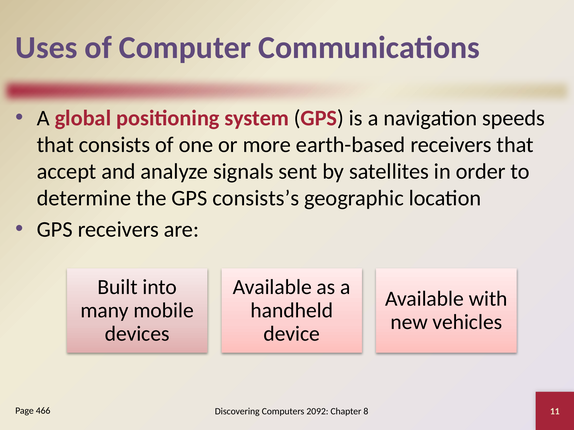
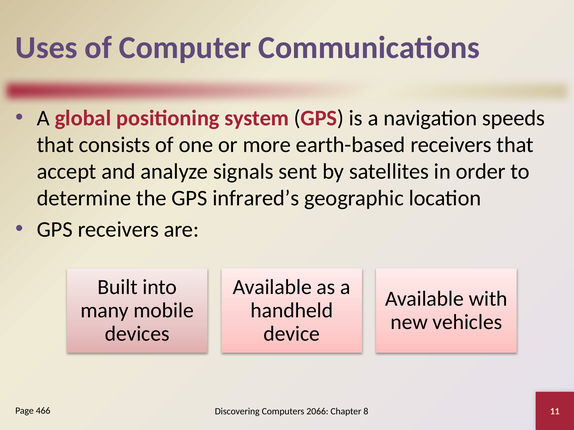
consists’s: consists’s -> infrared’s (256, 198)
2092: 2092 -> 2066 (317, 412)
